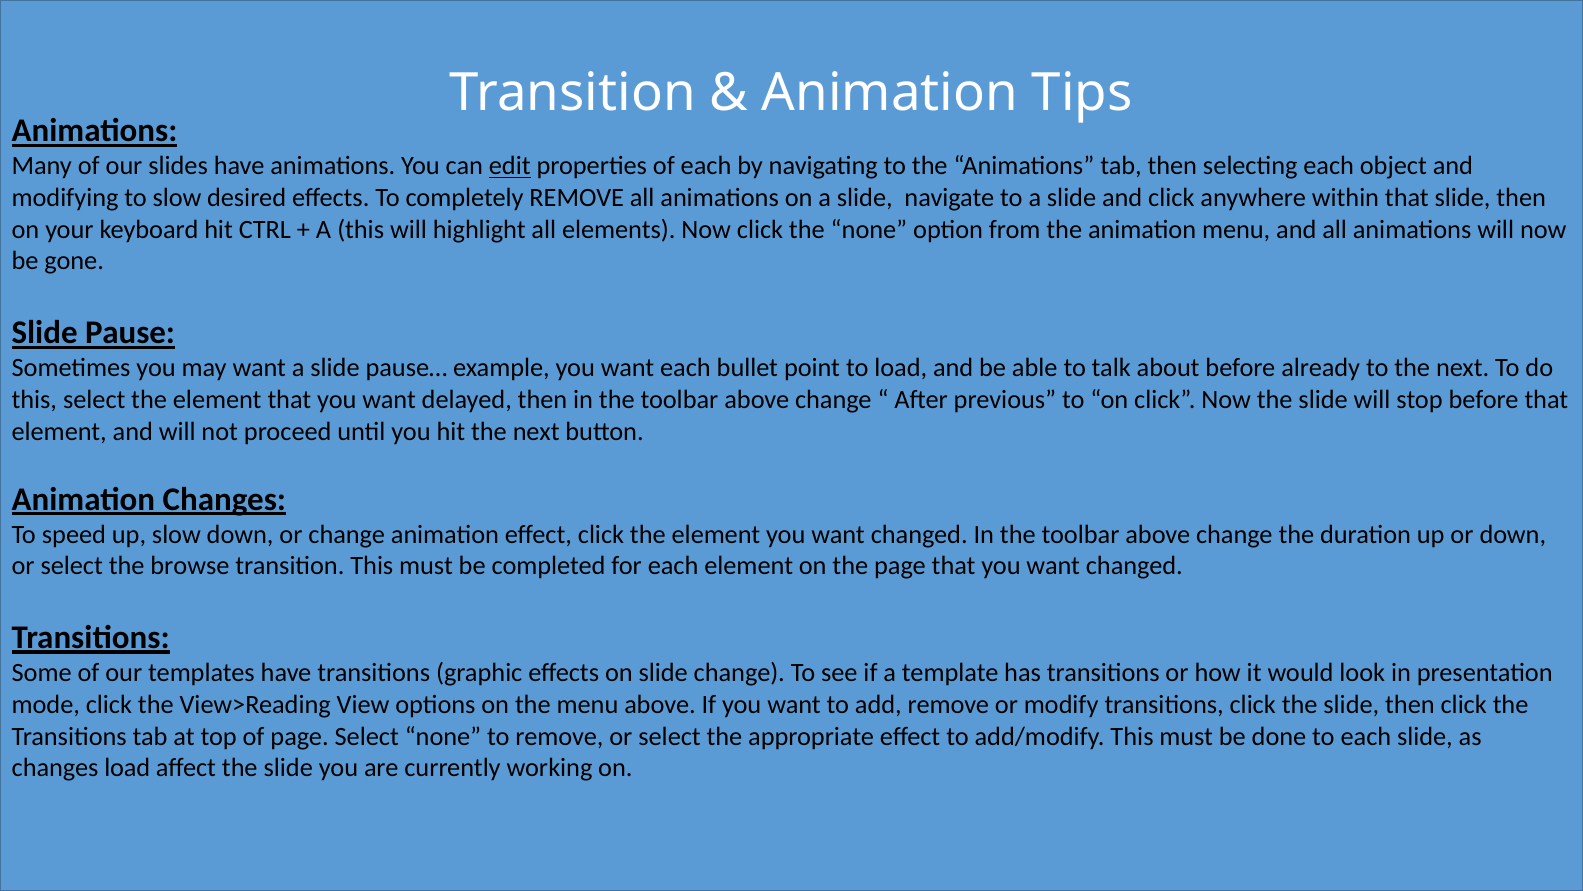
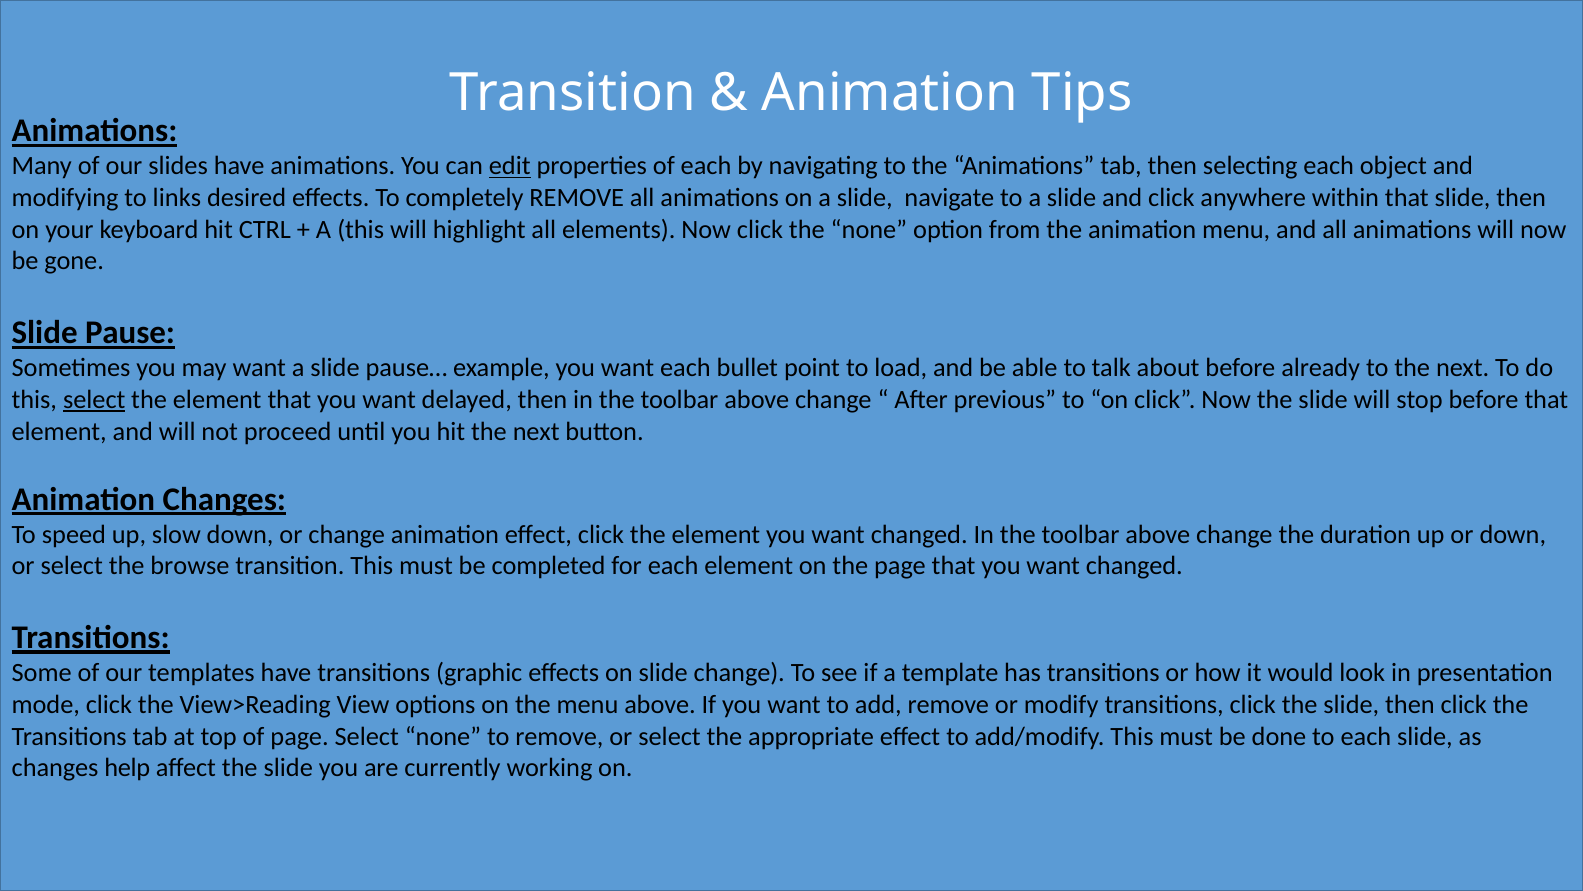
to slow: slow -> links (177, 198)
select underline: none -> present (94, 400)
changes load: load -> help (127, 767)
